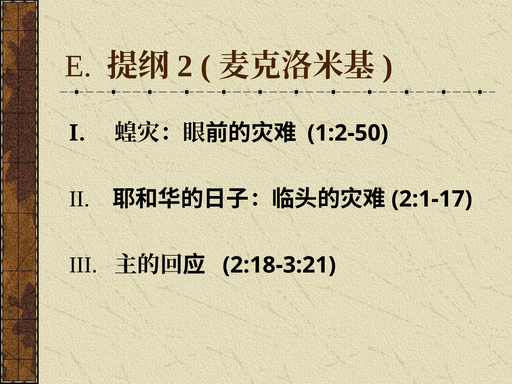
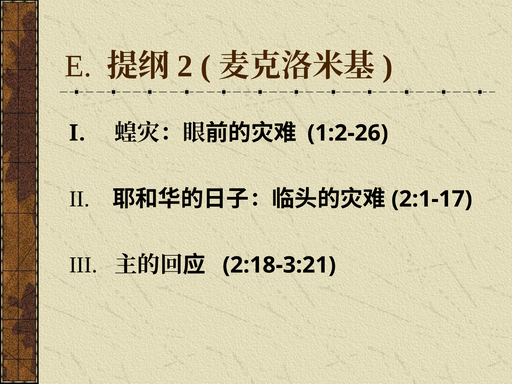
1:2-50: 1:2-50 -> 1:2-26 (348, 133)
